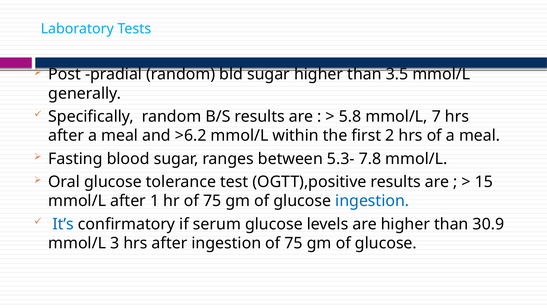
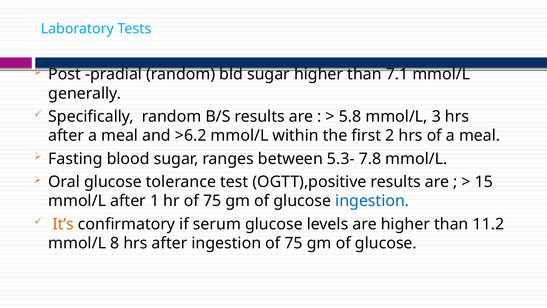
3.5: 3.5 -> 7.1 (397, 74)
7: 7 -> 3 (436, 116)
It’s colour: blue -> orange (63, 224)
30.9: 30.9 -> 11.2 (488, 224)
3: 3 -> 8 (115, 243)
